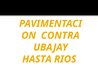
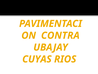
HASTA: HASTA -> CUYAS (37, 59)
